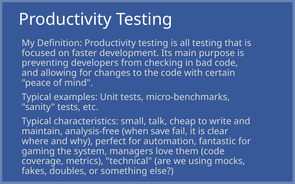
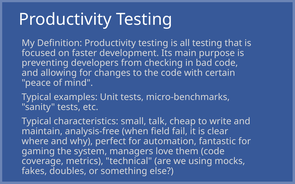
save: save -> field (160, 132)
